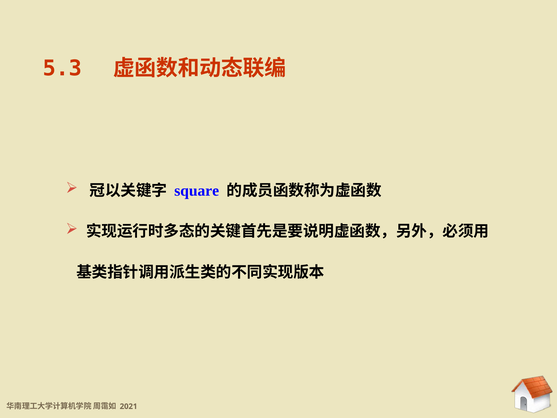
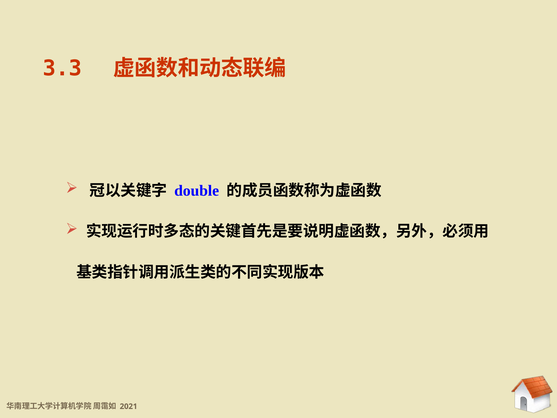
5.3: 5.3 -> 3.3 (62, 68)
square: square -> double (197, 190)
